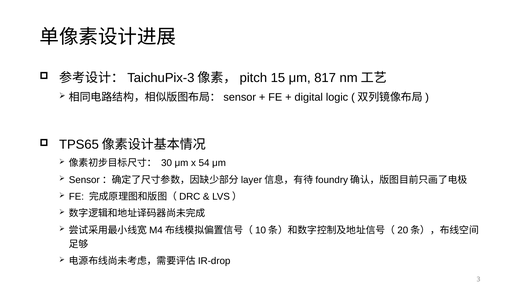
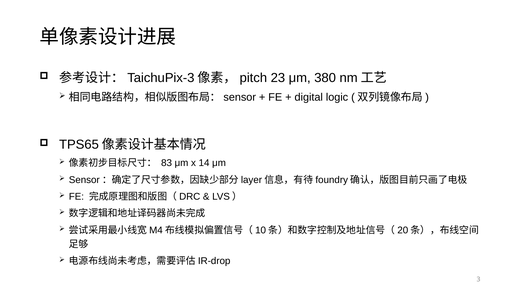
15: 15 -> 23 (278, 78)
817: 817 -> 380 (325, 78)
30: 30 -> 83 (167, 163)
54: 54 -> 14 (204, 163)
